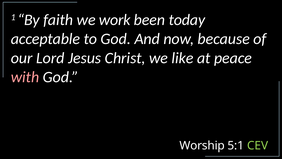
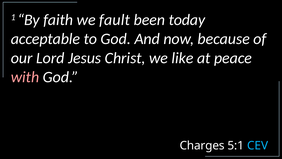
work: work -> fault (115, 20)
Worship: Worship -> Charges (202, 145)
CEV colour: light green -> light blue (258, 145)
